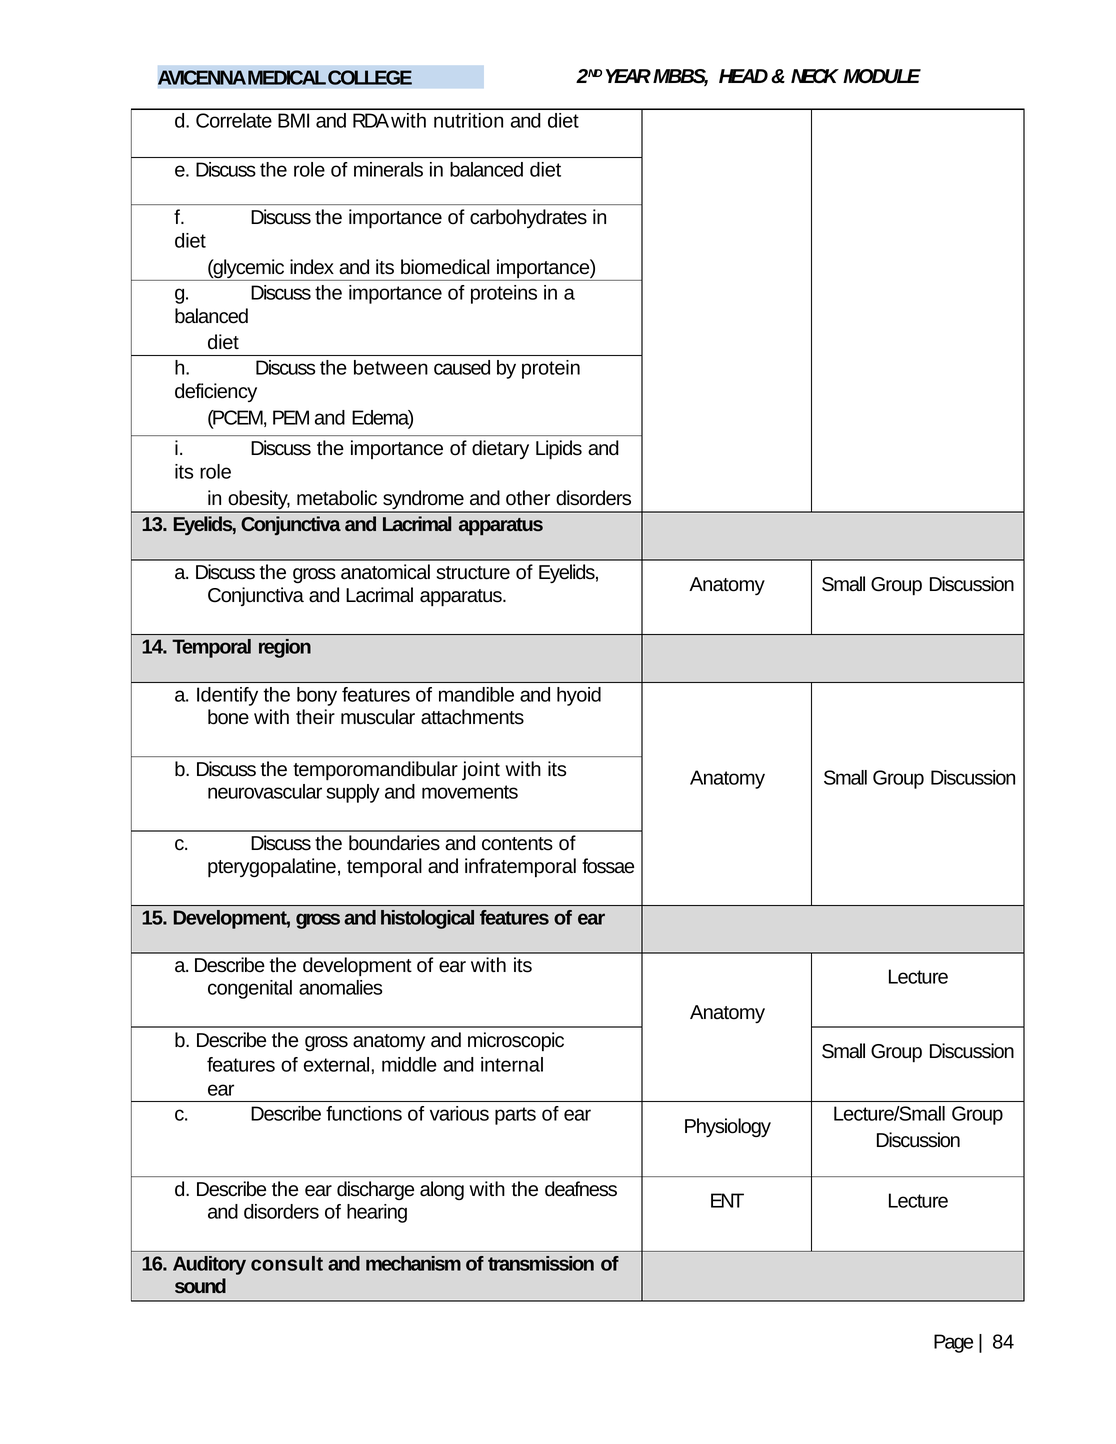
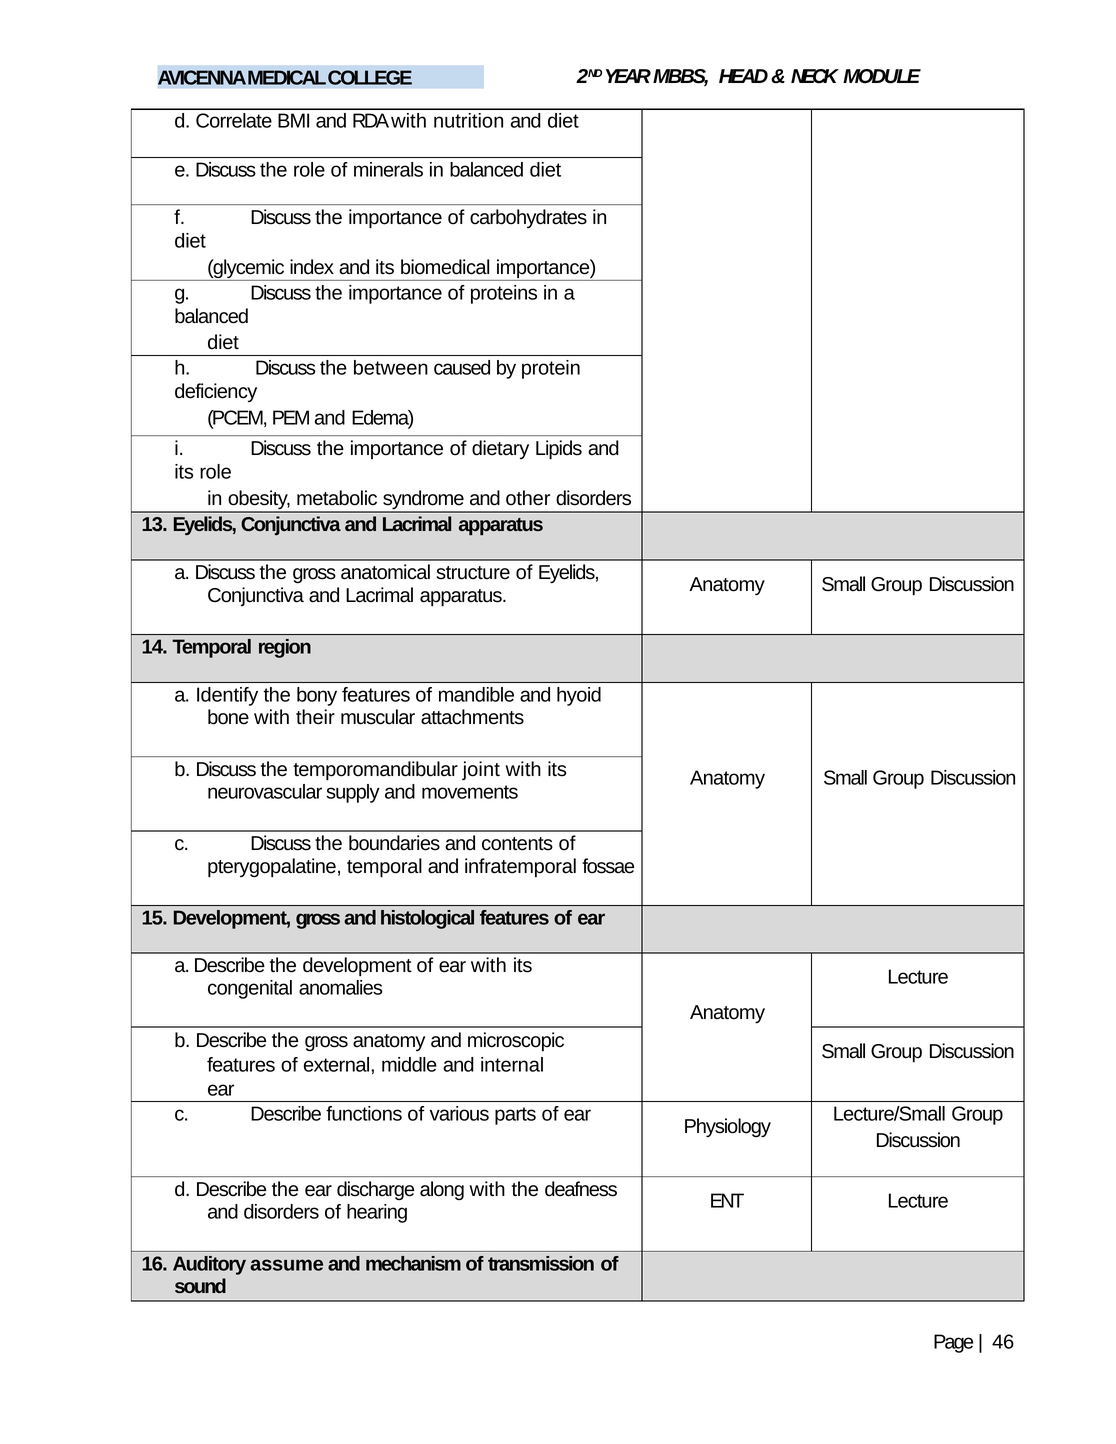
consult: consult -> assume (287, 1264)
84: 84 -> 46 (1003, 1342)
